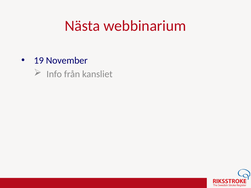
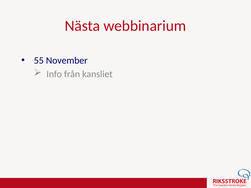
19: 19 -> 55 (39, 61)
